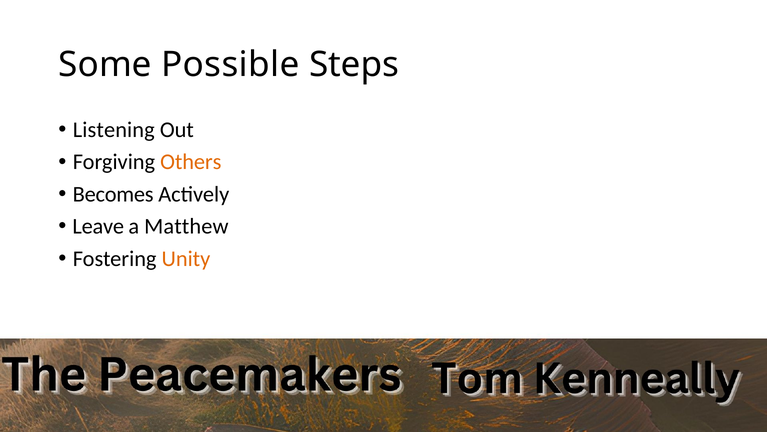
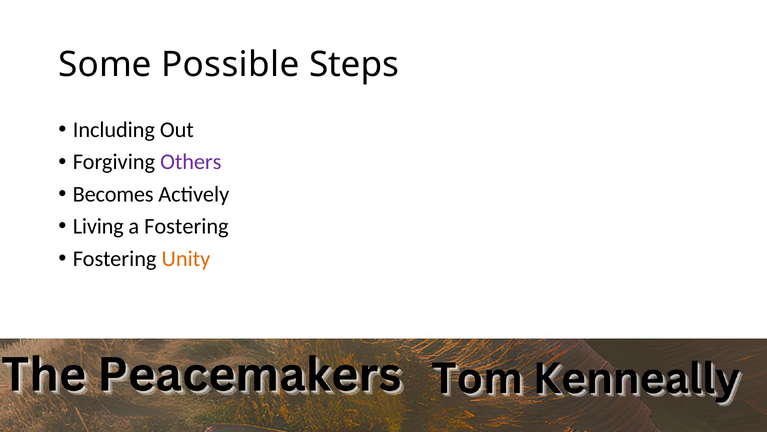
Listening: Listening -> Including (114, 130)
Others colour: orange -> purple (191, 162)
Leave: Leave -> Living (98, 226)
a Matthew: Matthew -> Fostering (186, 226)
